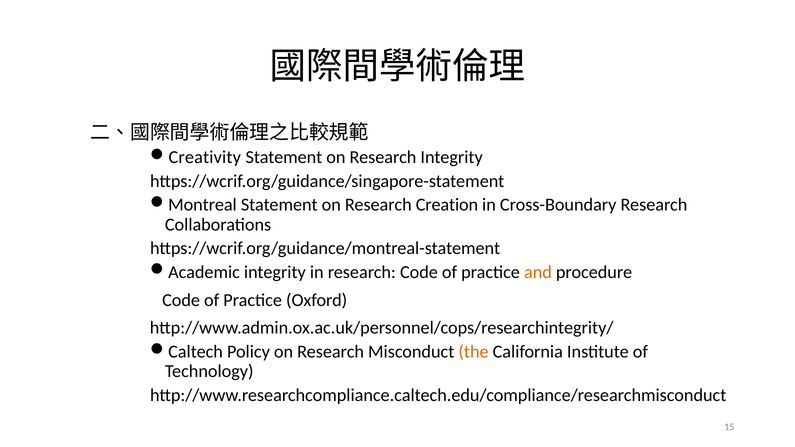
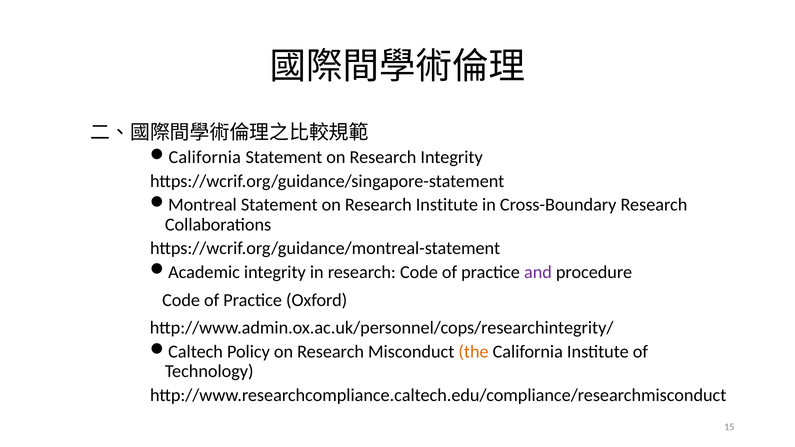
Creativity: Creativity -> California (205, 157)
Research Creation: Creation -> Institute (447, 205)
and colour: orange -> purple (538, 272)
